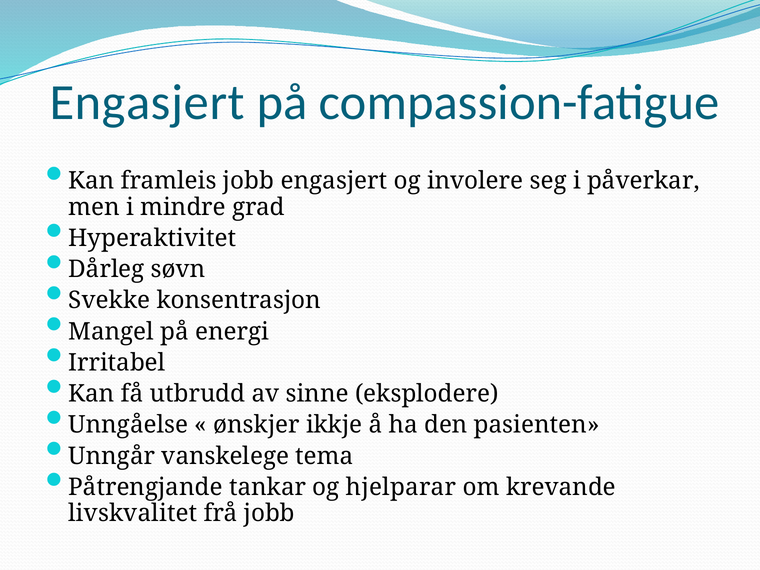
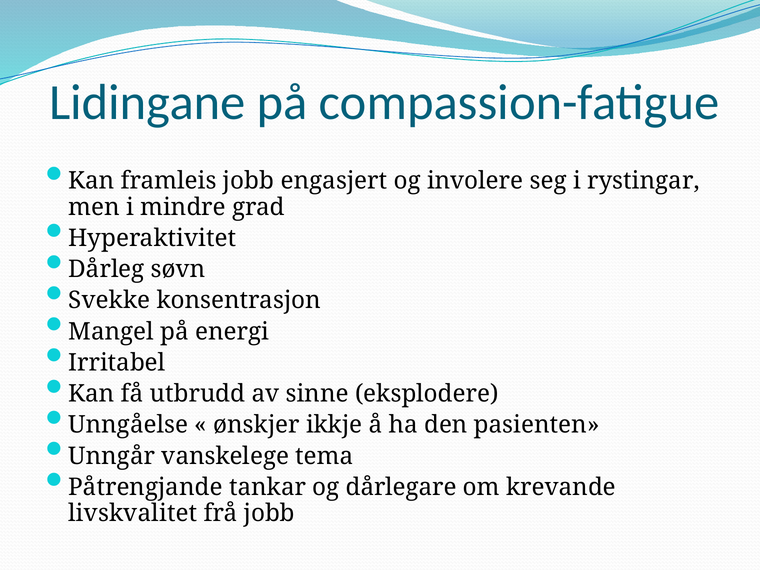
Engasjert: Engasjert -> Lidingane (147, 103)
påverkar: påverkar -> rystingar (643, 181)
hjelparar: hjelparar -> dårlegare (401, 487)
